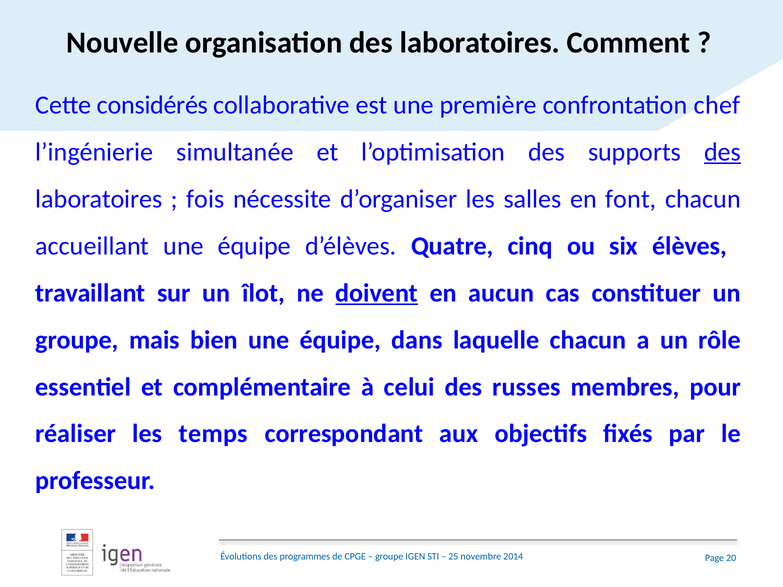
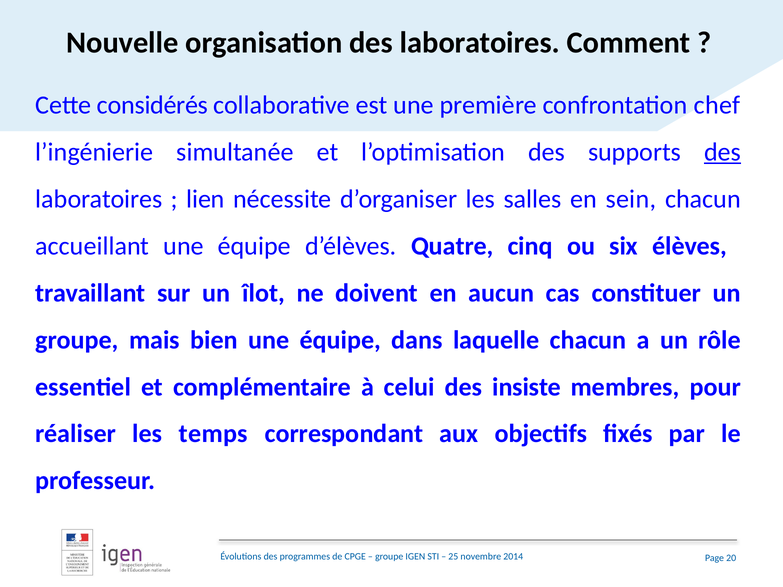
fois: fois -> lien (205, 199)
font: font -> sein (631, 199)
doivent underline: present -> none (377, 293)
russes: russes -> insiste (527, 387)
